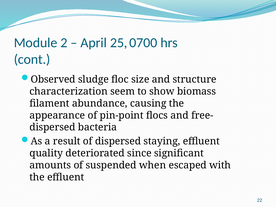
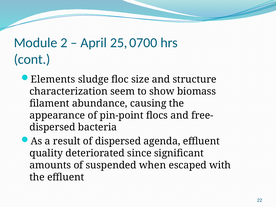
Observed: Observed -> Elements (53, 79)
staying: staying -> agenda (162, 141)
